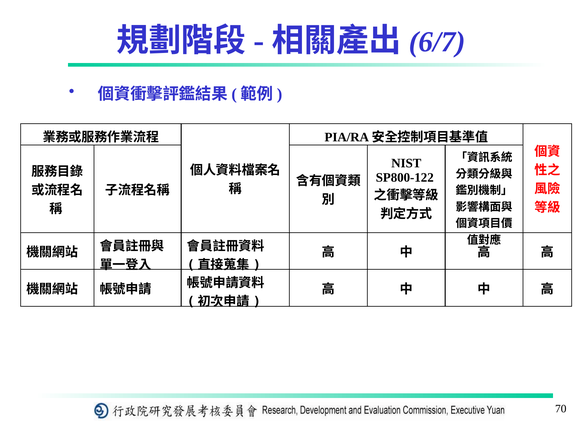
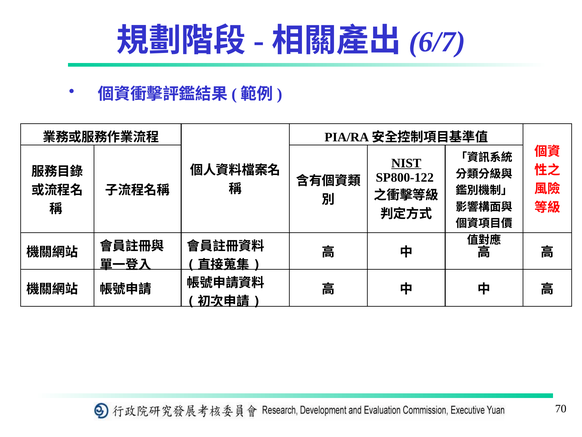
NIST underline: none -> present (406, 163)
